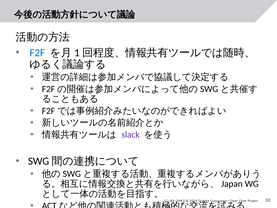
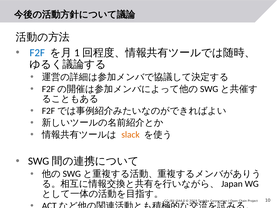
slack colour: purple -> orange (130, 134)
